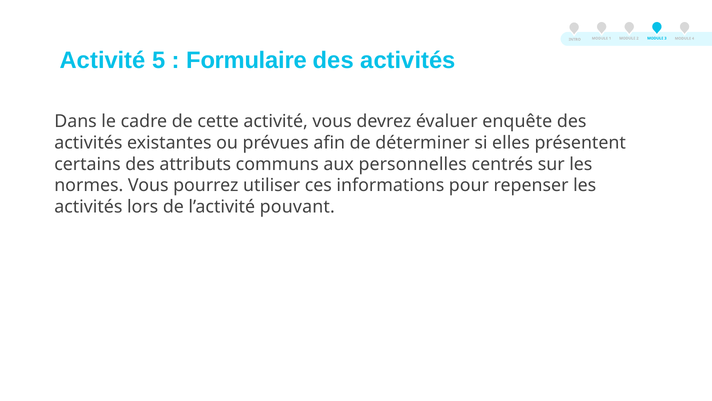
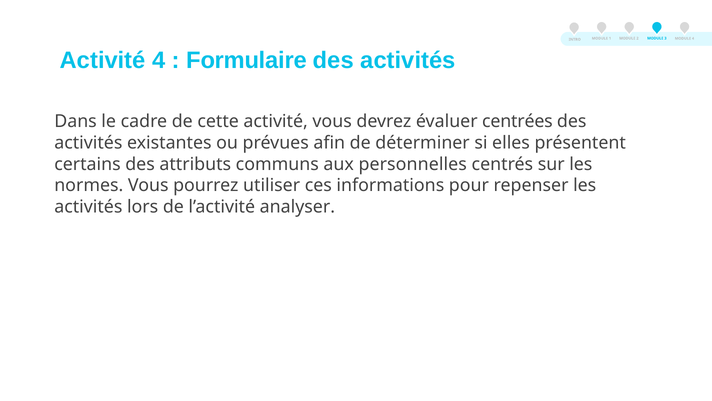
Activité 5: 5 -> 4 (159, 60)
enquête: enquête -> centrées (517, 121)
pouvant: pouvant -> analyser (297, 207)
